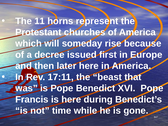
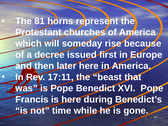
11: 11 -> 81 (40, 21)
